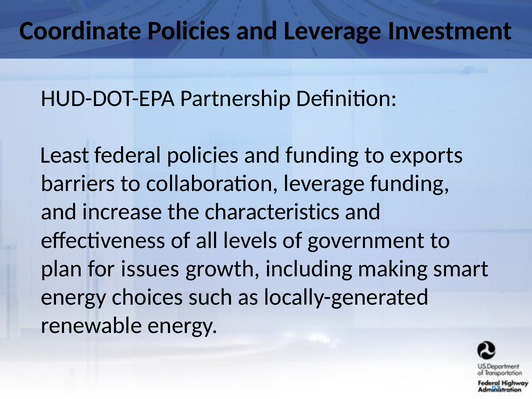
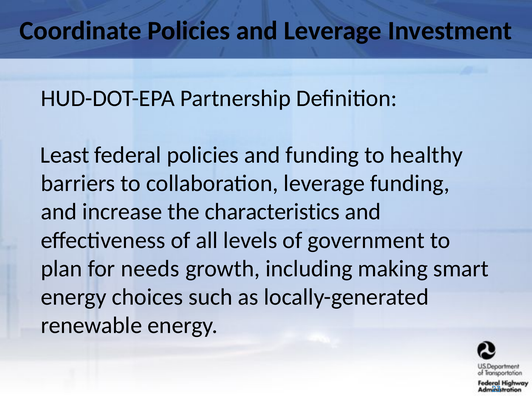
exports: exports -> healthy (426, 155)
issues: issues -> needs (150, 269)
